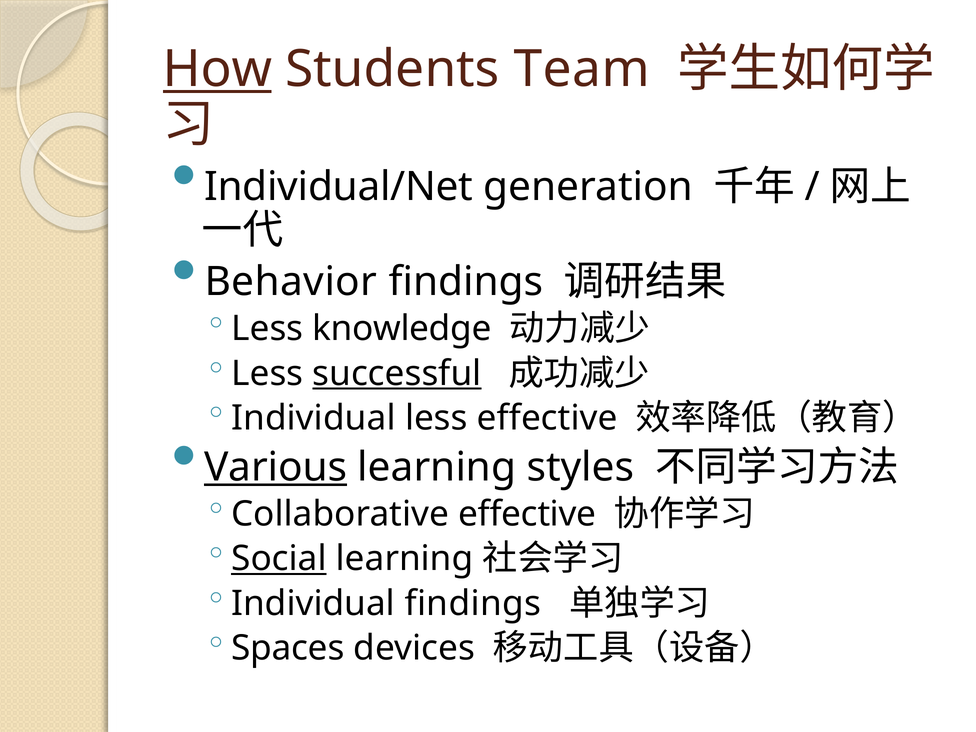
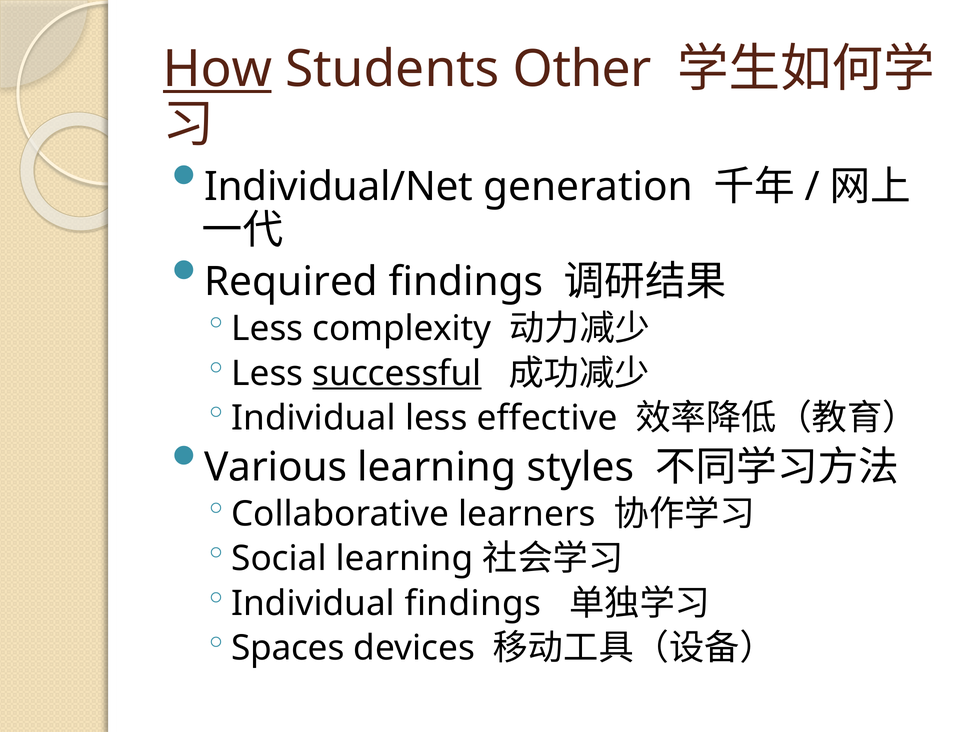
Team: Team -> Other (582, 69)
Behavior: Behavior -> Required (291, 282)
knowledge: knowledge -> complexity (402, 329)
Various underline: present -> none (276, 467)
Collaborative effective: effective -> learners (527, 514)
Social underline: present -> none (279, 559)
